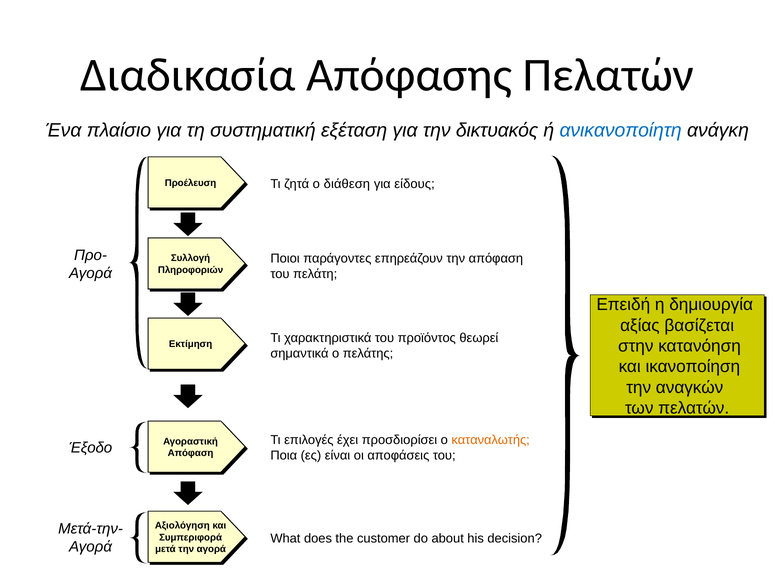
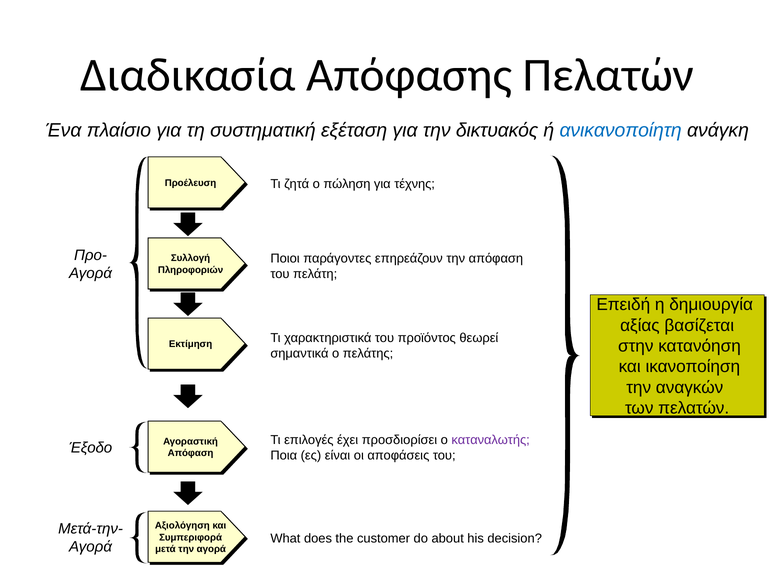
διάθεση: διάθεση -> πώληση (347, 184)
είδους: είδους -> τέχνης (415, 184)
καταναλωτής colour: orange -> purple (491, 440)
